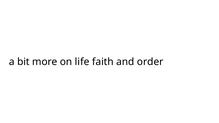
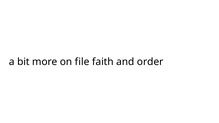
life: life -> file (82, 62)
